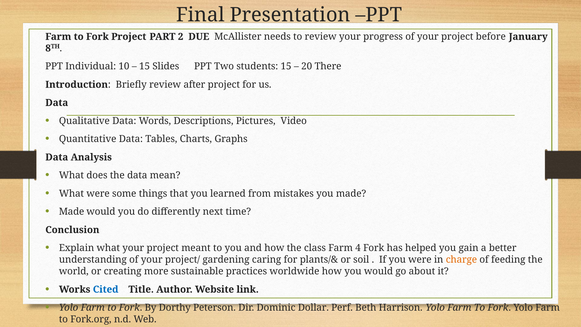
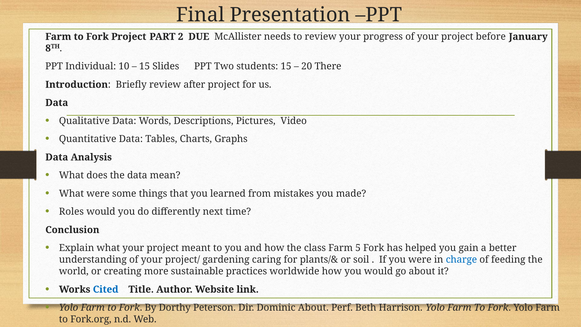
Made: Made -> Roles (71, 212)
4: 4 -> 5 (358, 248)
charge colour: orange -> blue (461, 260)
Dominic Dollar: Dollar -> About (313, 307)
